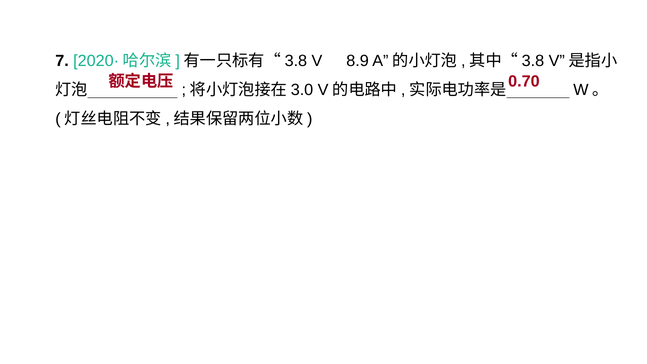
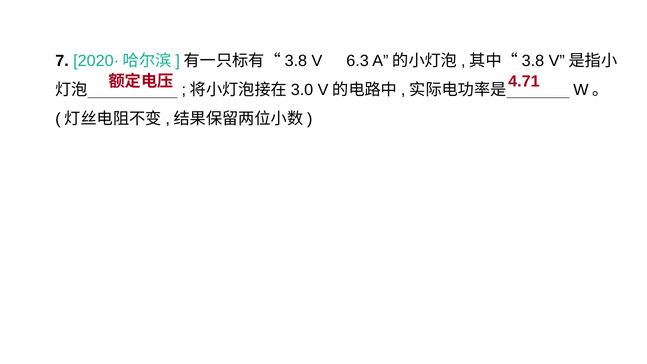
8.9: 8.9 -> 6.3 (358, 61)
0.70: 0.70 -> 4.71 (524, 82)
